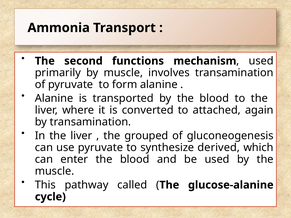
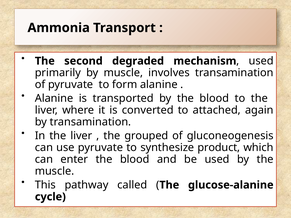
functions: functions -> degraded (138, 61)
derived: derived -> product (219, 148)
